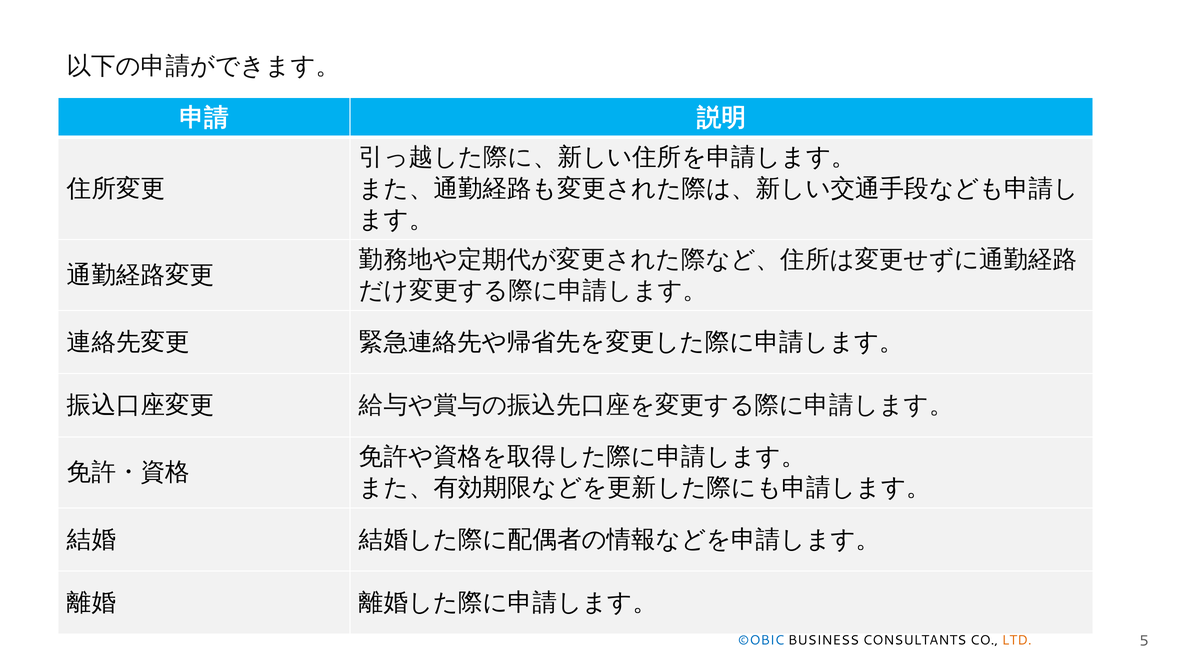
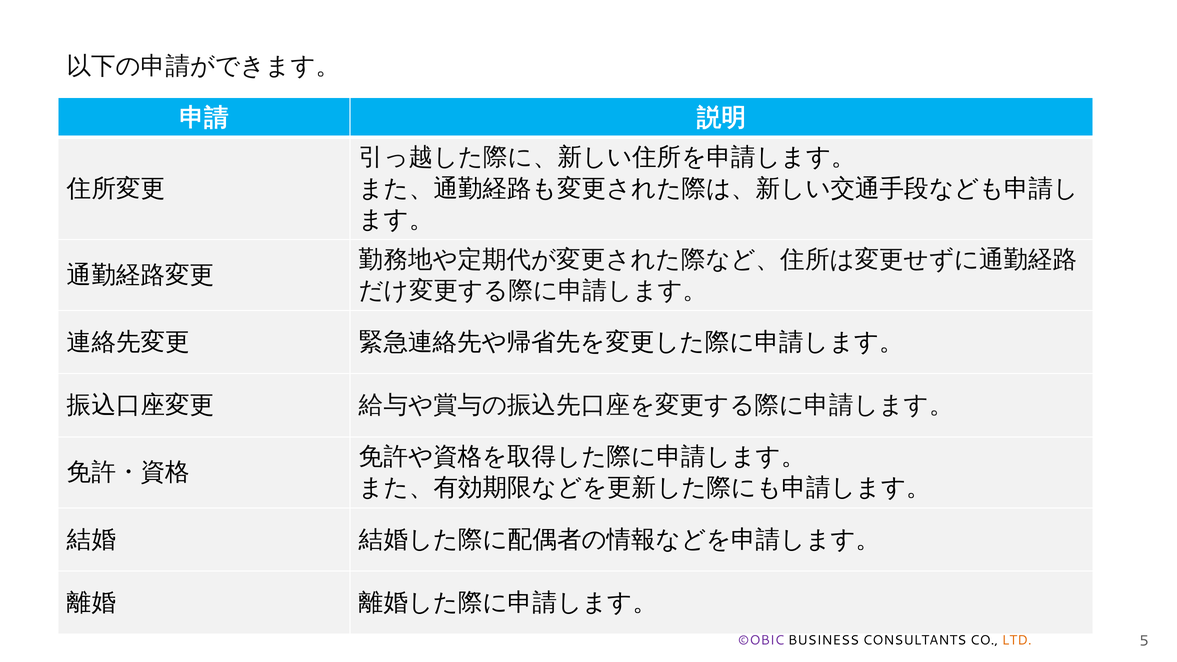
©OBIC colour: blue -> purple (761, 640)
